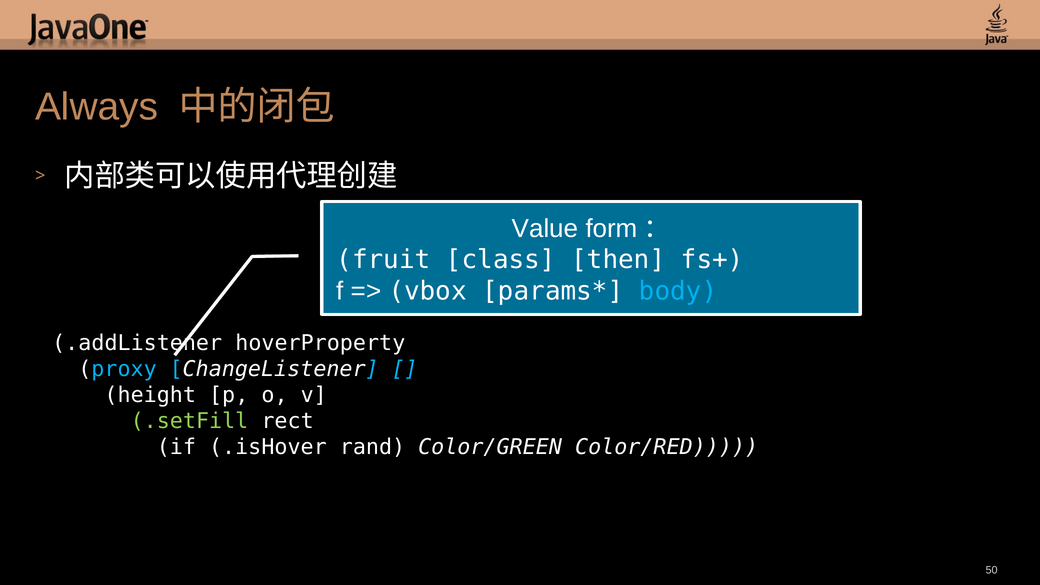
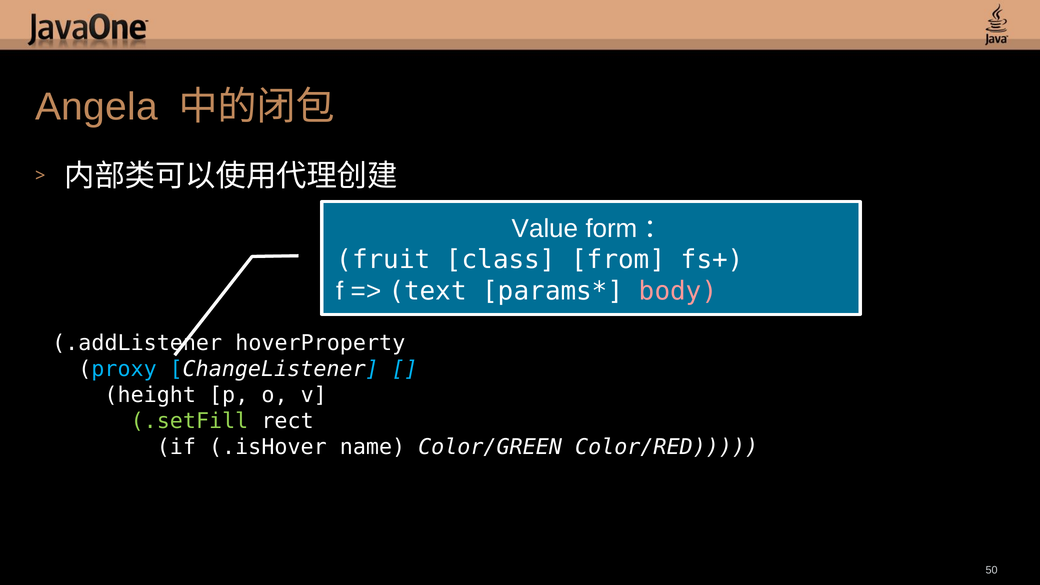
Always: Always -> Angela (97, 107)
then: then -> from (618, 260)
vbox: vbox -> text (428, 291)
body colour: light blue -> pink (678, 291)
rand: rand -> name (372, 447)
